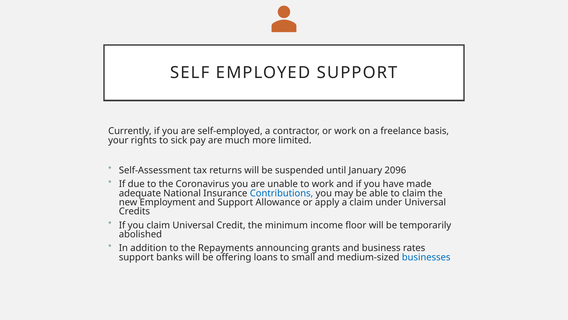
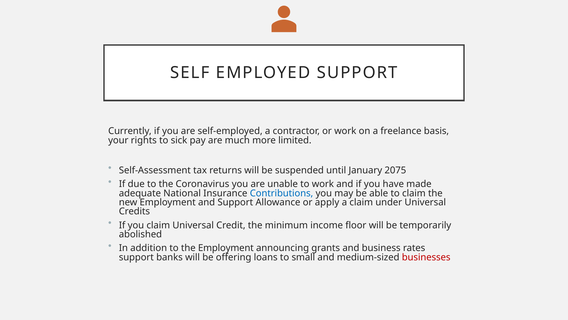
2096: 2096 -> 2075 (395, 170)
the Repayments: Repayments -> Employment (226, 248)
businesses colour: blue -> red (426, 257)
